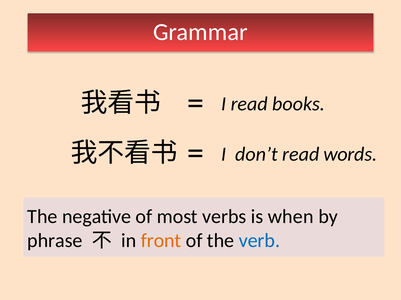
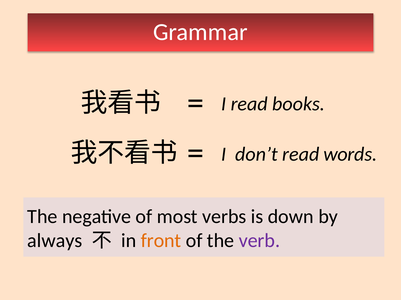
when: when -> down (291, 217)
phrase: phrase -> always (55, 241)
verb colour: blue -> purple (259, 241)
